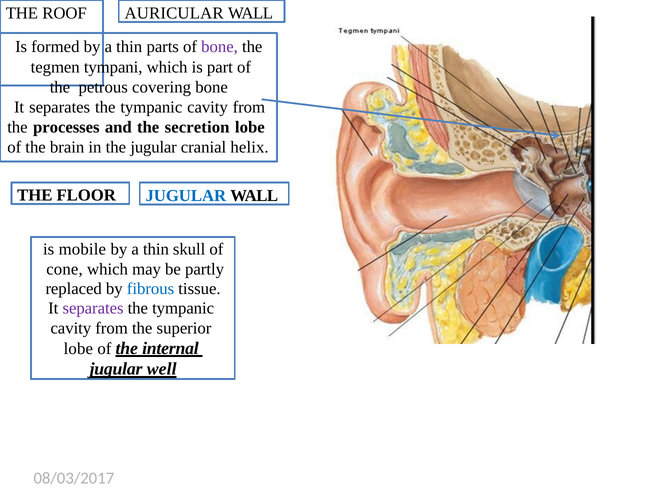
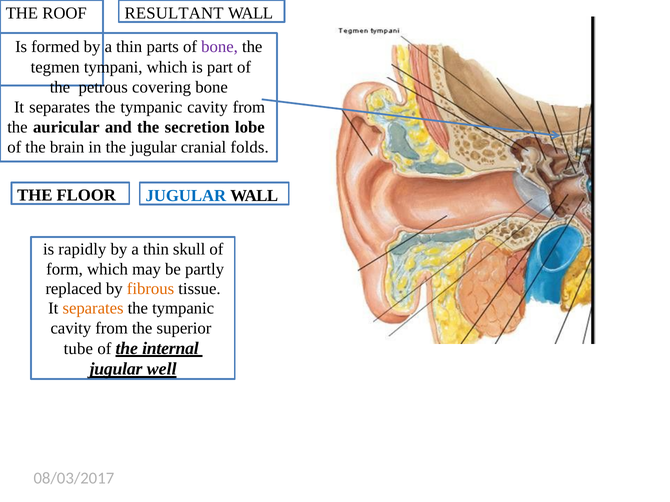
AURICULAR: AURICULAR -> RESULTANT (174, 13)
processes: processes -> auricular (66, 127)
helix: helix -> folds (250, 147)
mobile: mobile -> rapidly (82, 250)
cone: cone -> form (65, 269)
fibrous colour: blue -> orange (151, 289)
separates colour: purple -> orange (93, 309)
lobe: lobe -> tube (78, 349)
